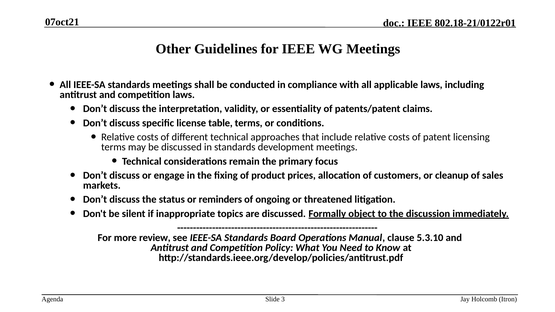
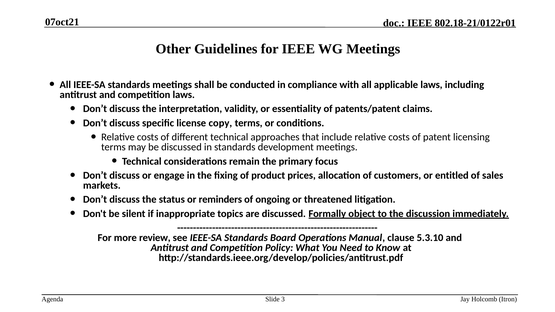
table: table -> copy (220, 123)
cleanup: cleanup -> entitled (452, 176)
